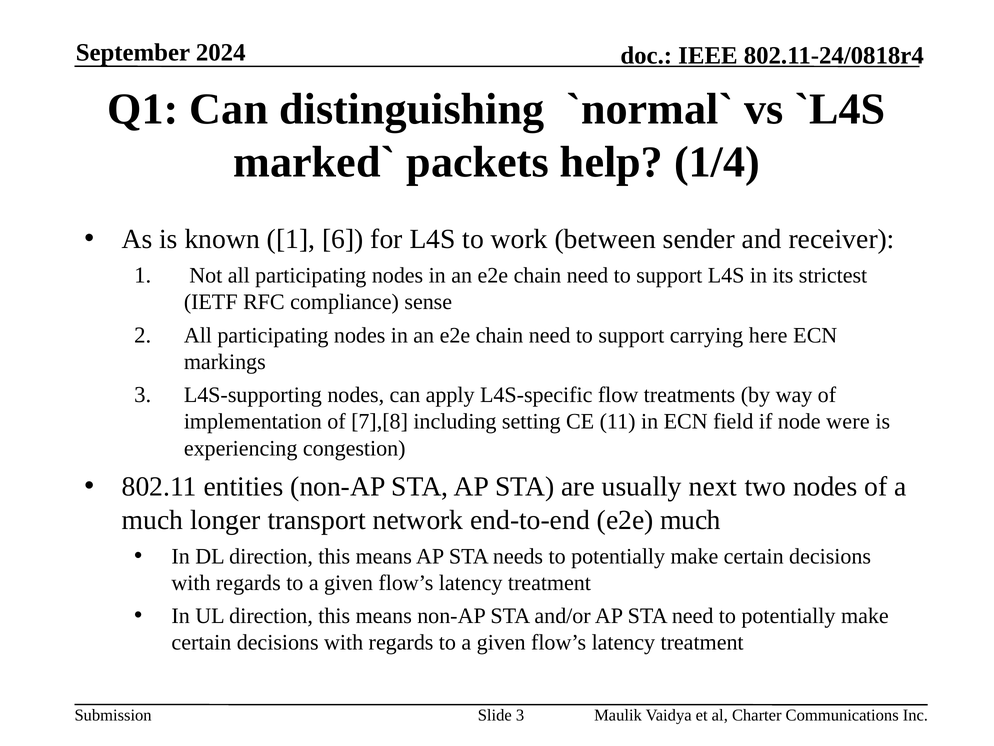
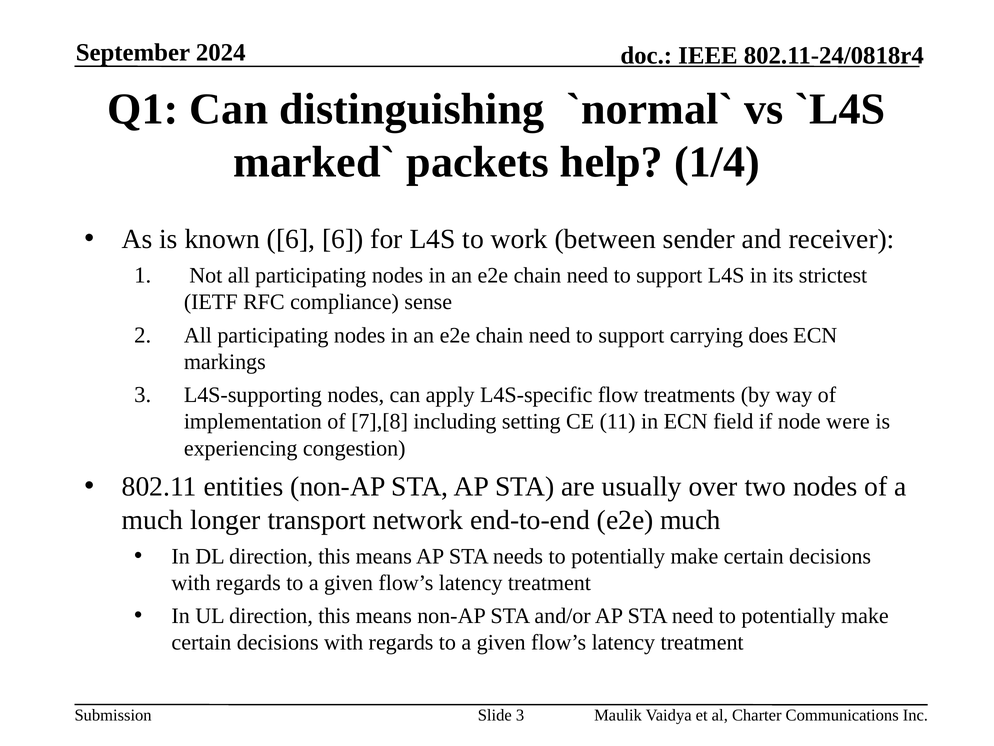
known 1: 1 -> 6 (291, 239)
here: here -> does (768, 335)
next: next -> over (713, 486)
